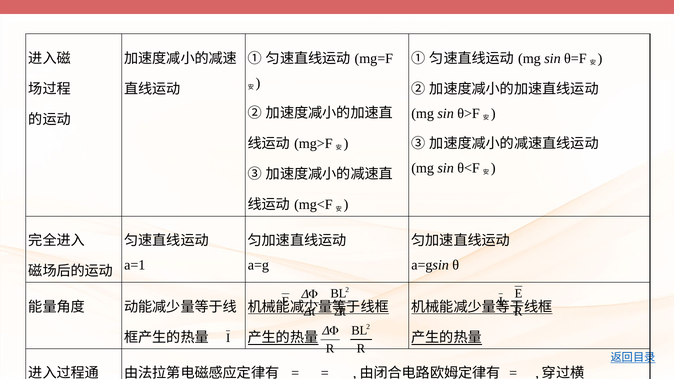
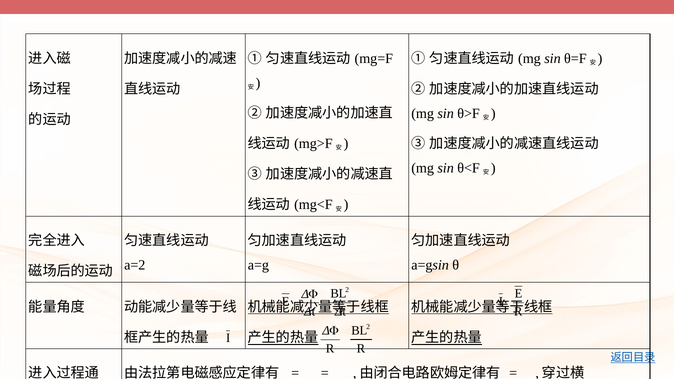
a=1: a=1 -> a=2 (135, 265)
